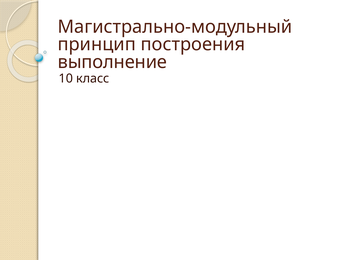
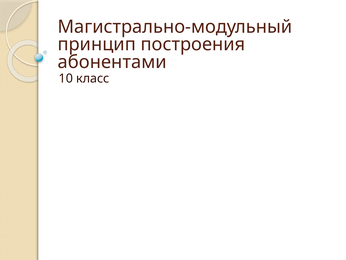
выполнение: выполнение -> абонентами (112, 62)
